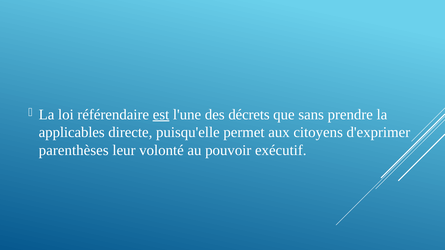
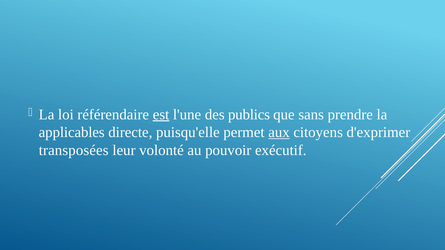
décrets: décrets -> publics (249, 115)
aux underline: none -> present (279, 132)
parenthèses: parenthèses -> transposées (74, 150)
